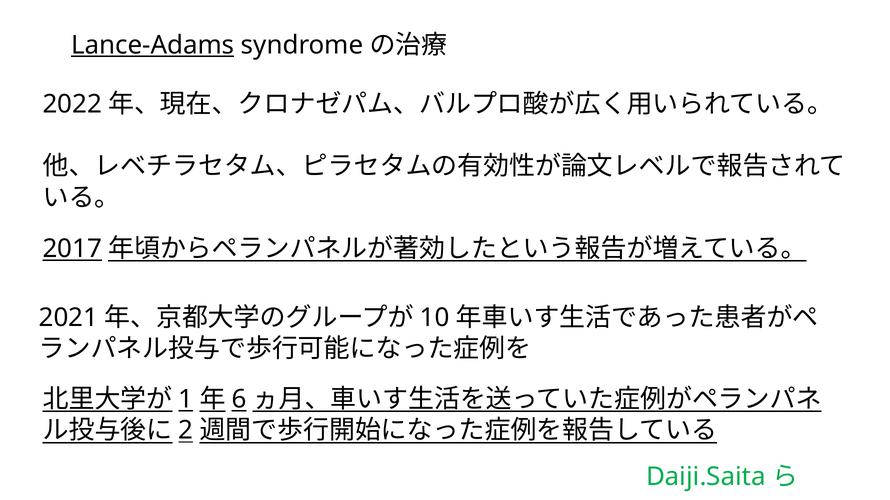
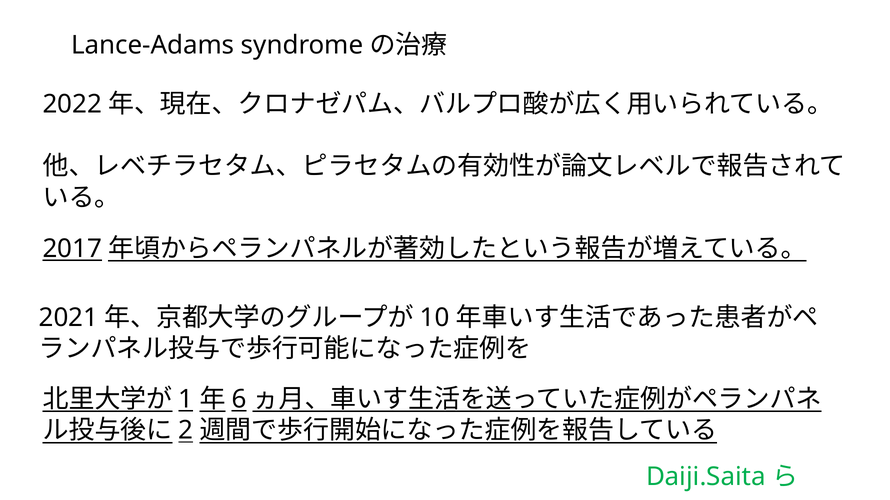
Lance-Adams underline: present -> none (153, 45)
